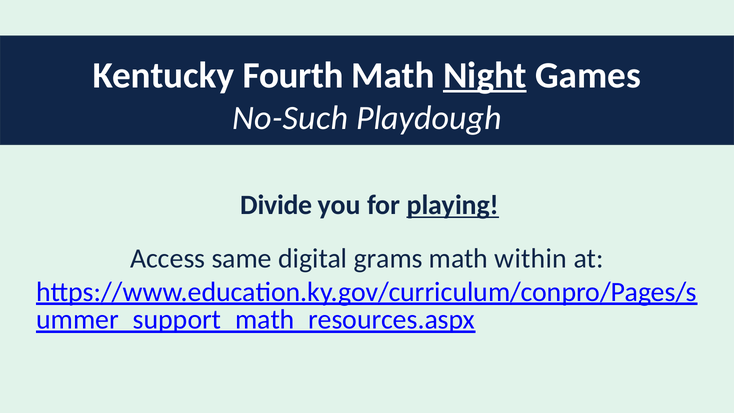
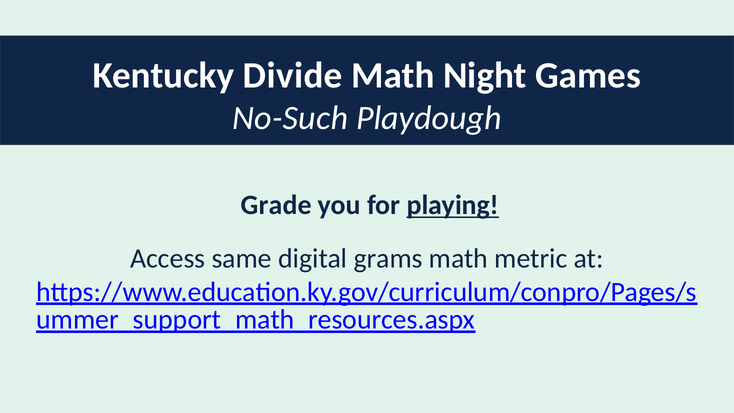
Fourth: Fourth -> Divide (293, 75)
Night underline: present -> none (485, 75)
Divide: Divide -> Grade (276, 205)
within: within -> metric (531, 258)
